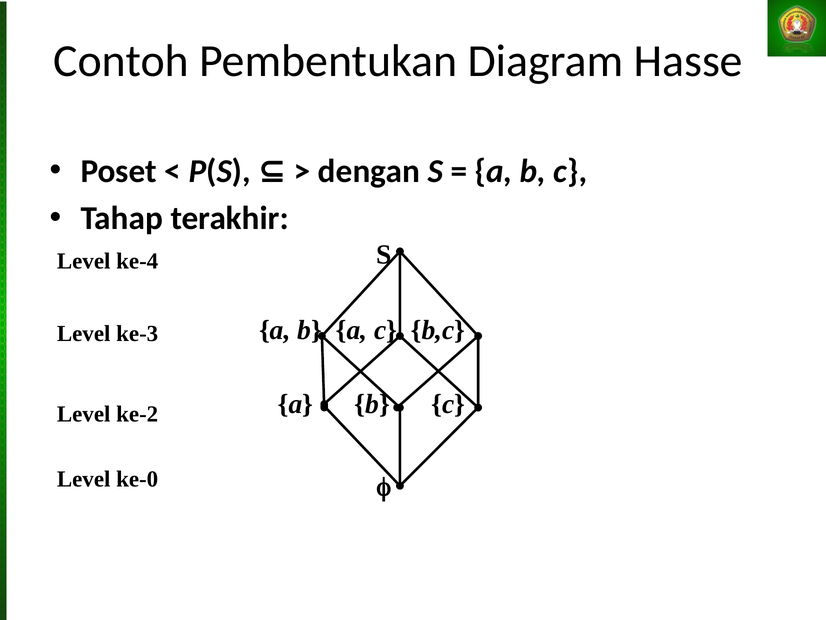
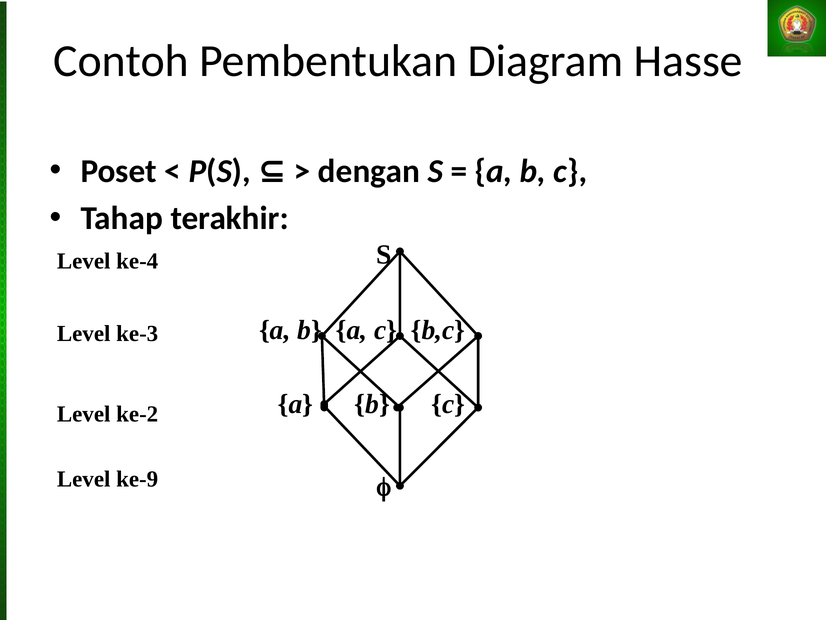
ke-0: ke-0 -> ke-9 (137, 479)
